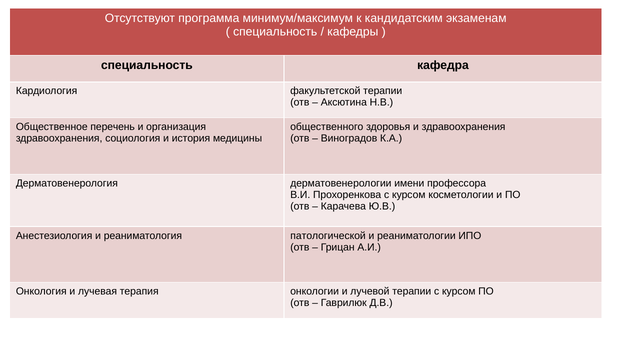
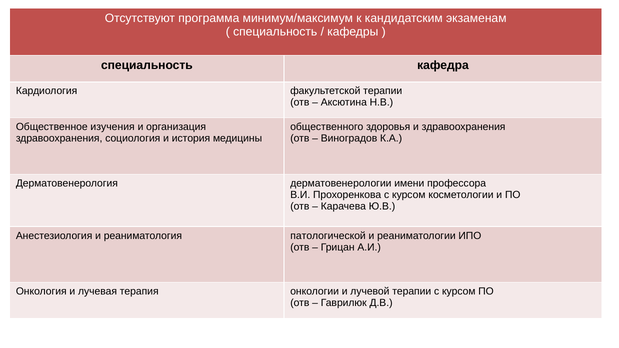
перечень: перечень -> изучения (113, 127)
